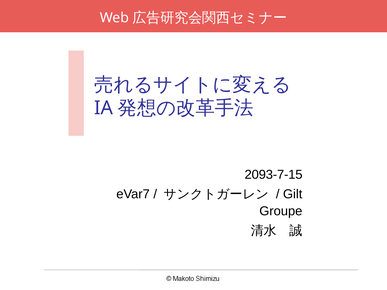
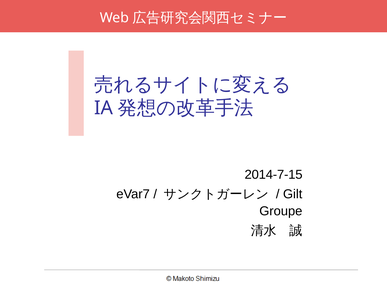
2093-7-15: 2093-7-15 -> 2014-7-15 (274, 175)
